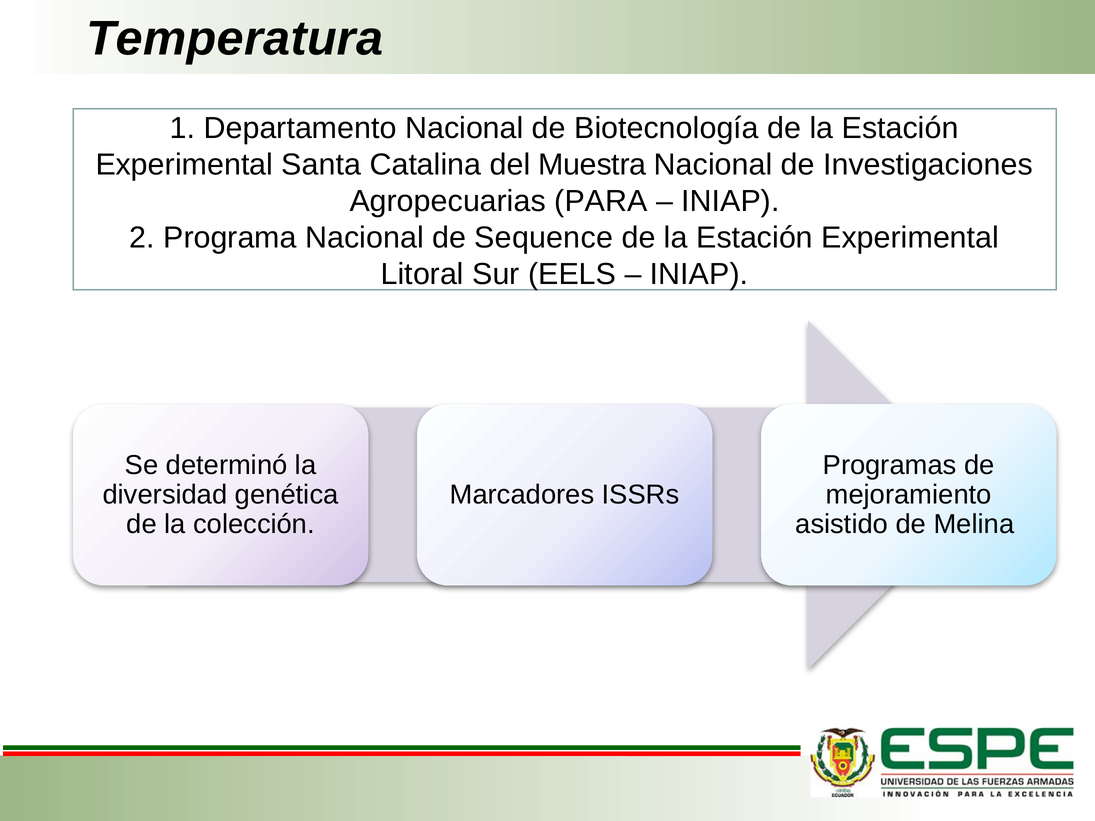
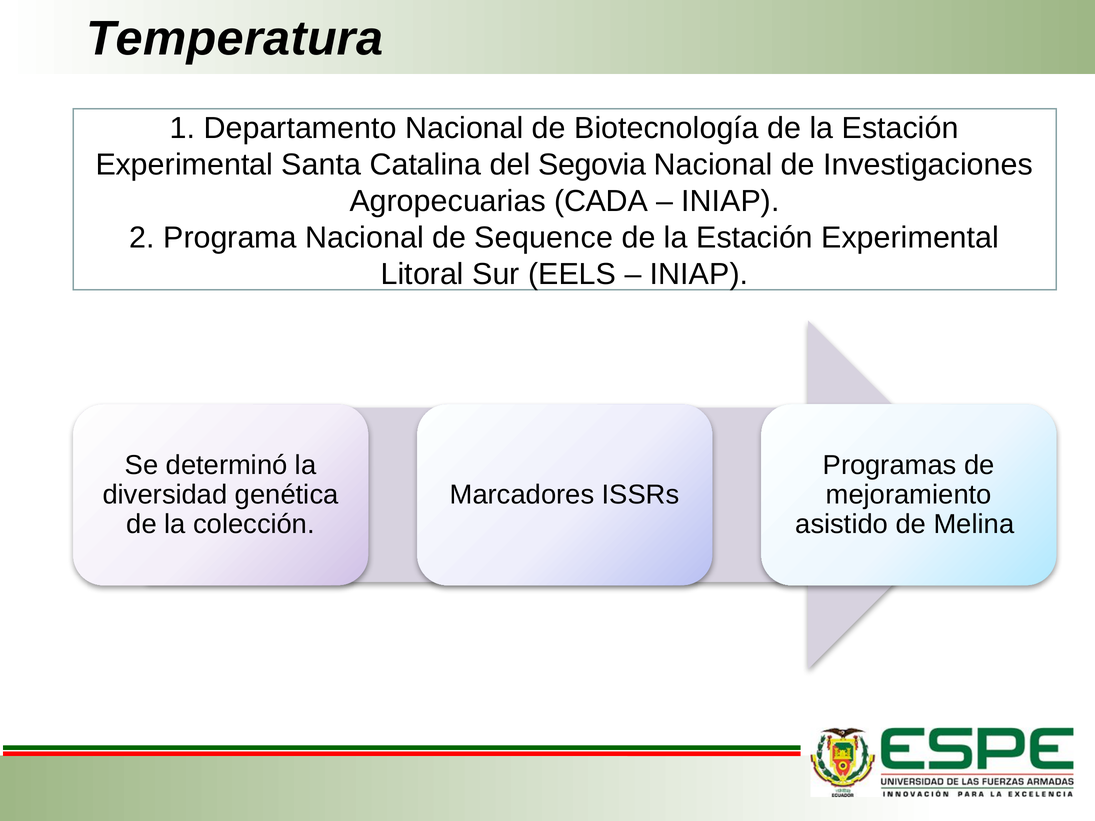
Muestra: Muestra -> Segovia (592, 165)
PARA: PARA -> CADA (601, 201)
